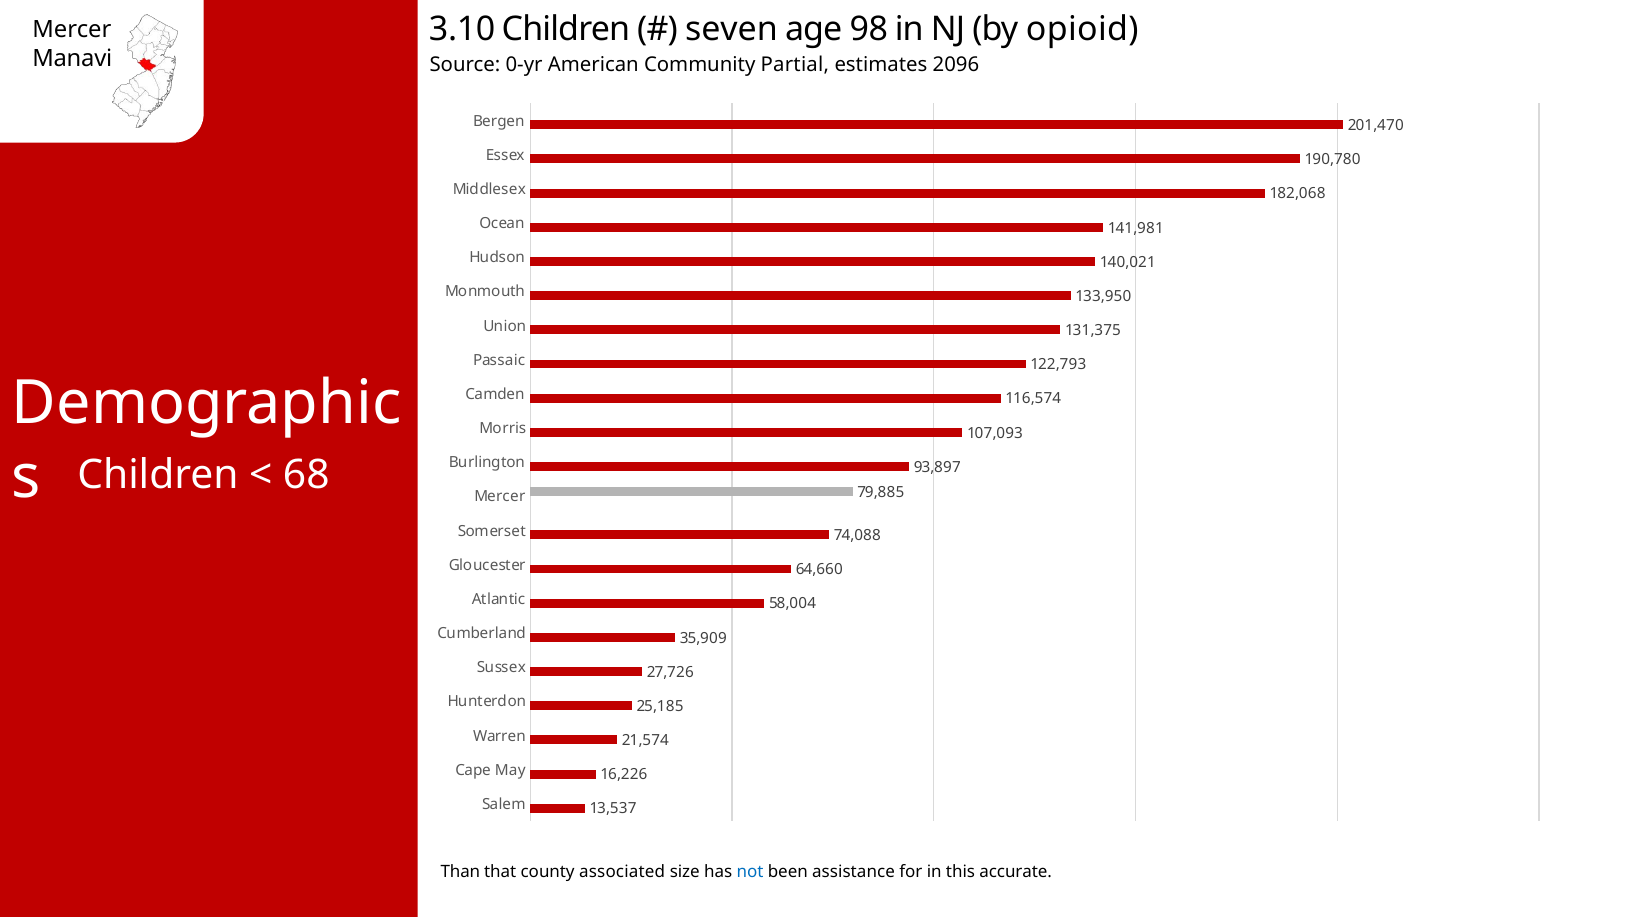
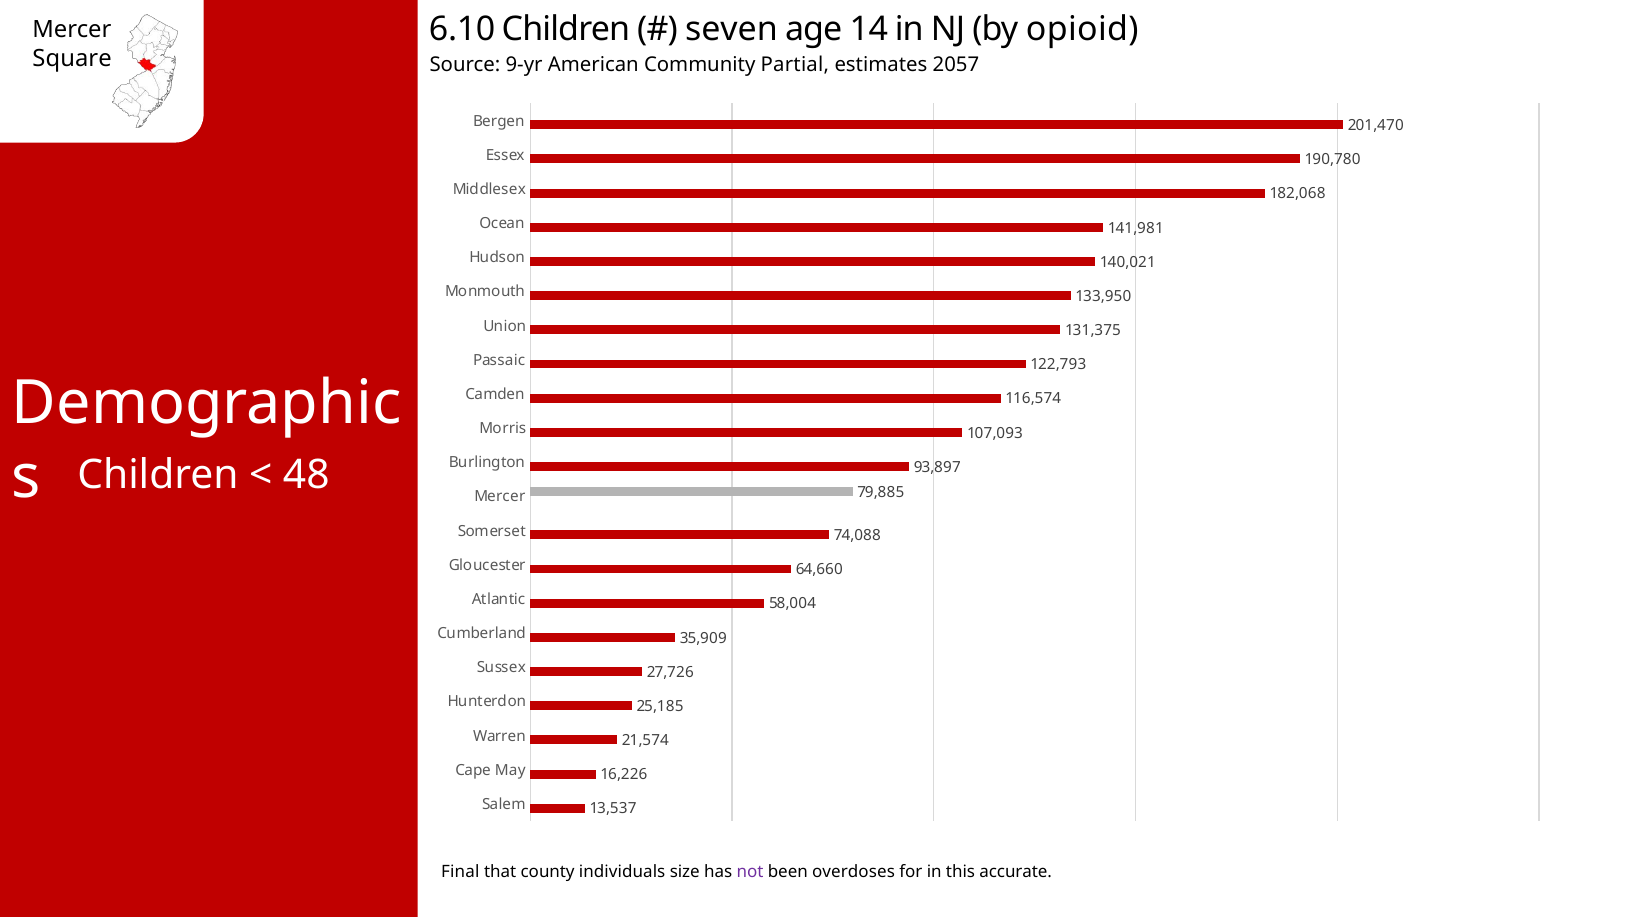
3.10: 3.10 -> 6.10 (462, 29)
98: 98 -> 14 (869, 29)
Manavi: Manavi -> Square (72, 59)
0-yr: 0-yr -> 9-yr (524, 64)
2096: 2096 -> 2057 (956, 64)
68: 68 -> 48 (306, 475)
Than: Than -> Final (460, 872)
associated: associated -> individuals (622, 872)
not colour: blue -> purple (750, 872)
assistance: assistance -> overdoses (853, 872)
